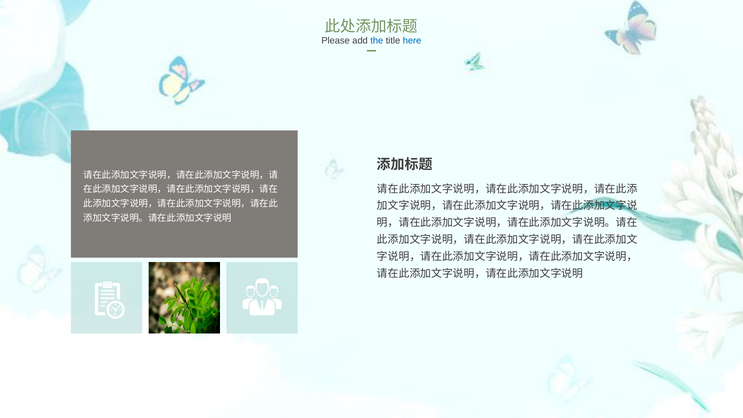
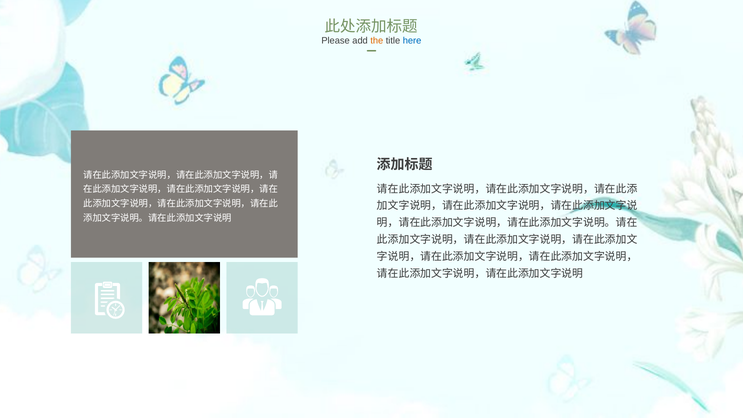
the colour: blue -> orange (377, 41)
